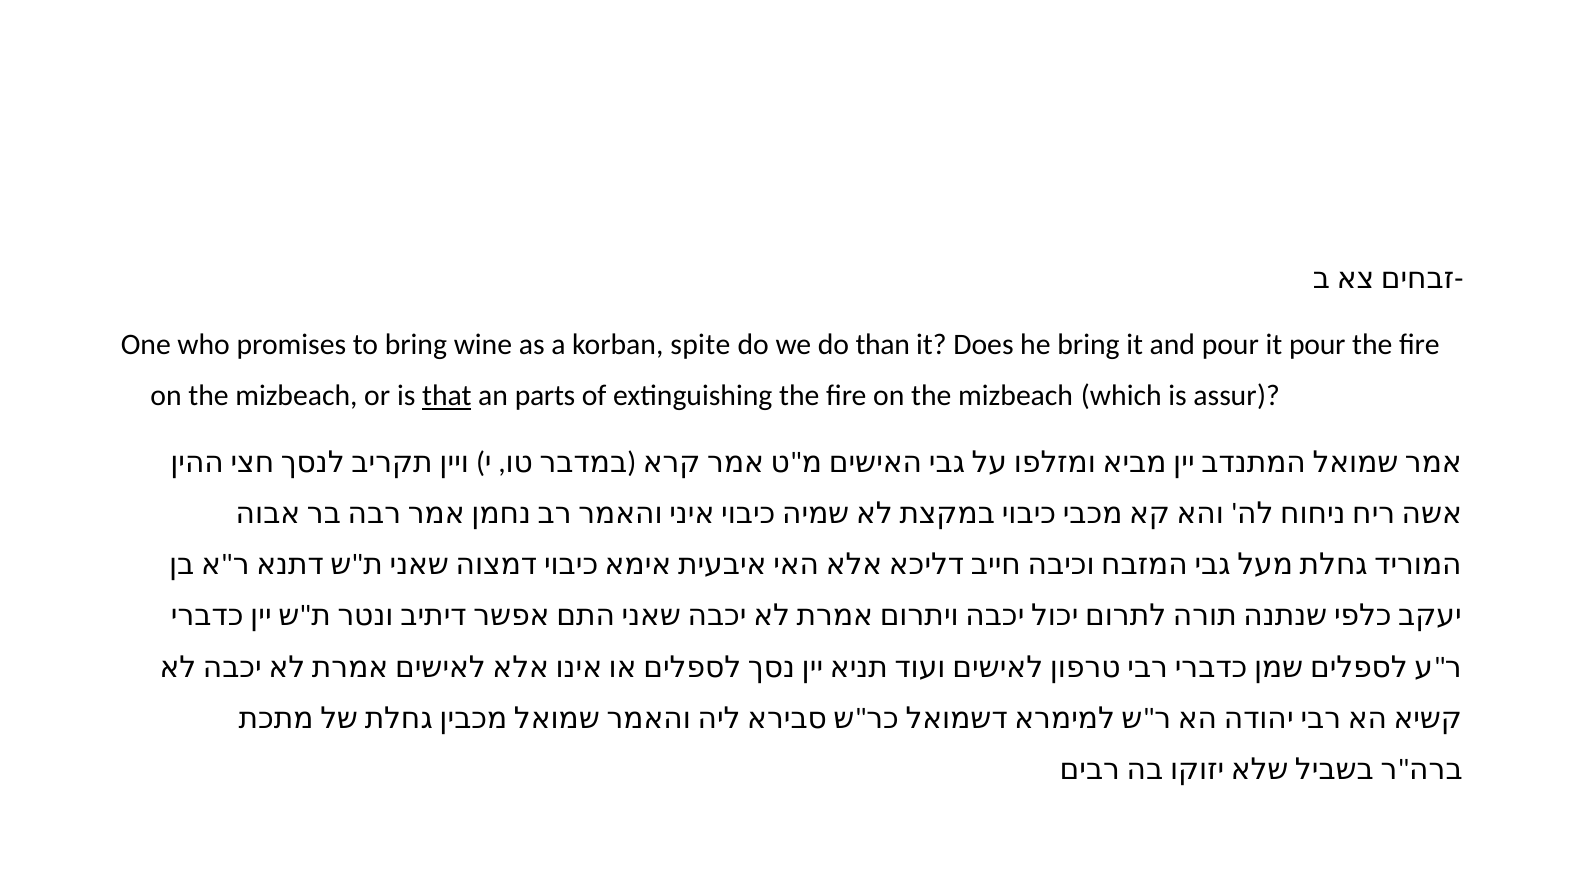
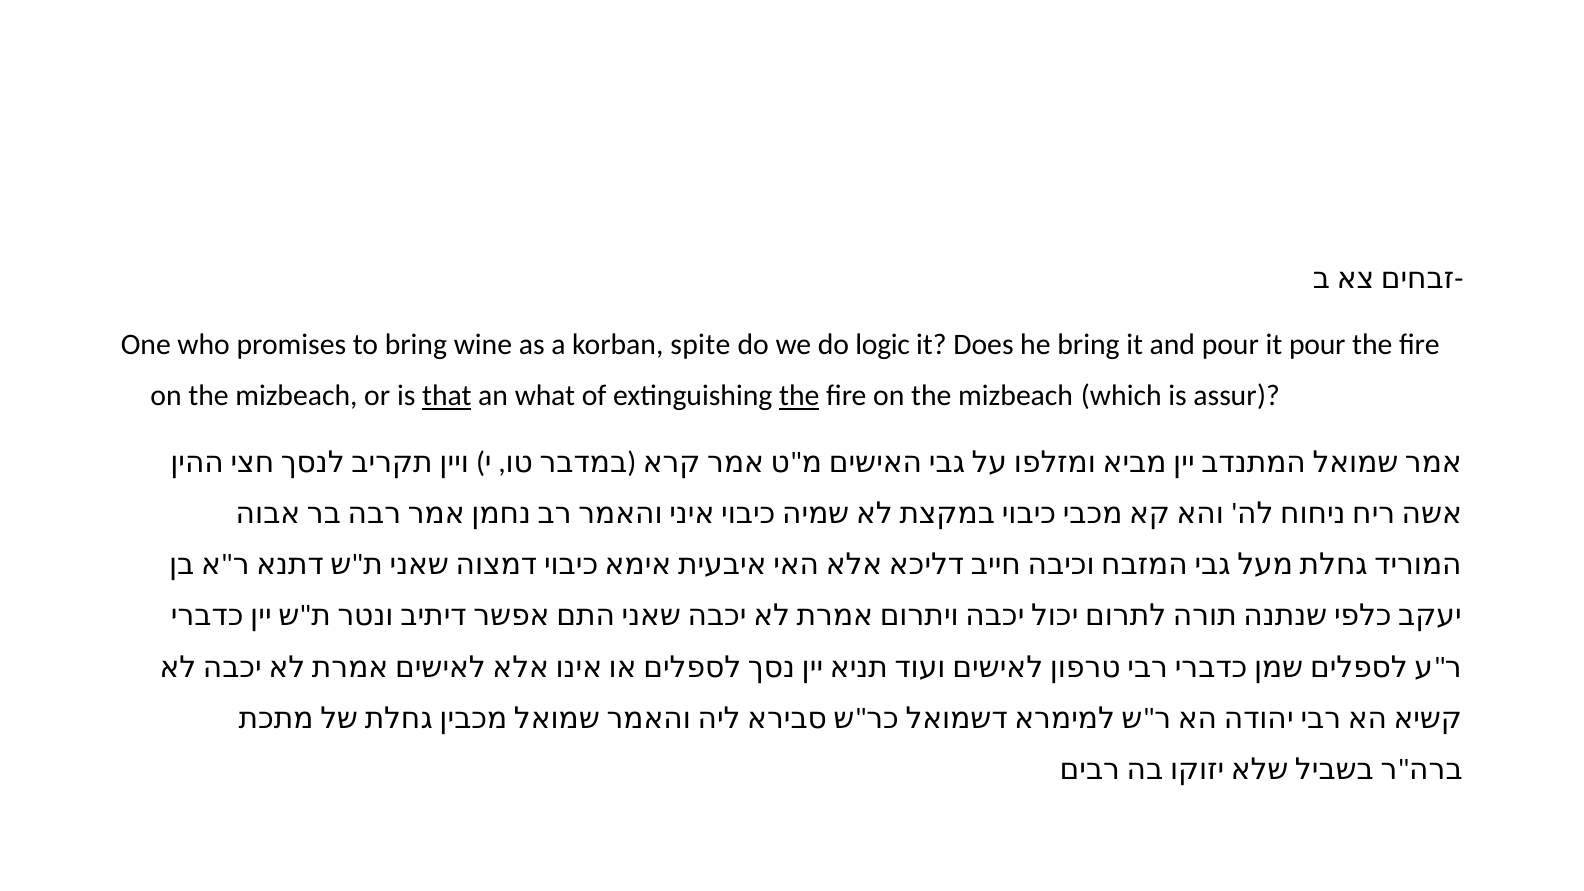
than: than -> logic (883, 345)
parts: parts -> what (545, 396)
the underline: none -> present (799, 396)
